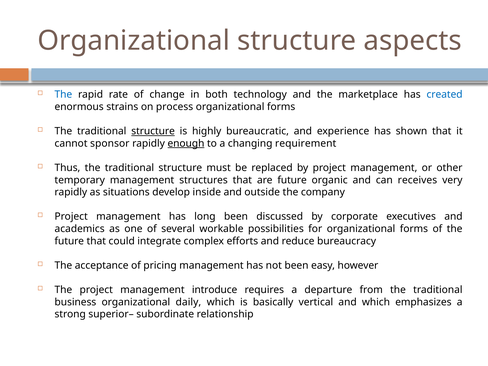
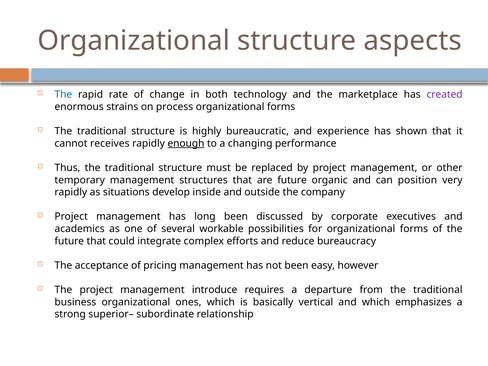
created colour: blue -> purple (445, 95)
structure underline: present -> none (153, 131)
sponsor: sponsor -> receives (110, 143)
requirement: requirement -> performance (306, 143)
receives: receives -> position (417, 180)
daily: daily -> ones (188, 302)
